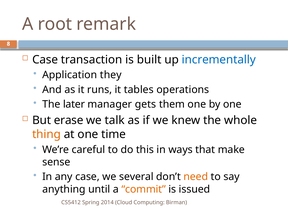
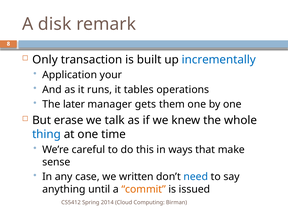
root: root -> disk (55, 24)
Case: Case -> Only (45, 60)
they: they -> your (111, 75)
thing colour: orange -> blue (47, 134)
several: several -> written (136, 177)
need colour: orange -> blue (196, 177)
